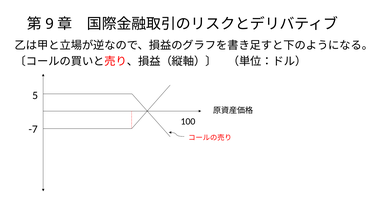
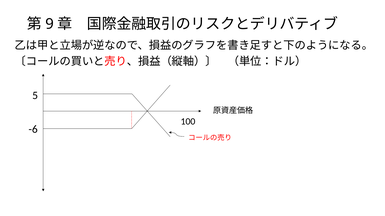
-7: -7 -> -6 (33, 129)
